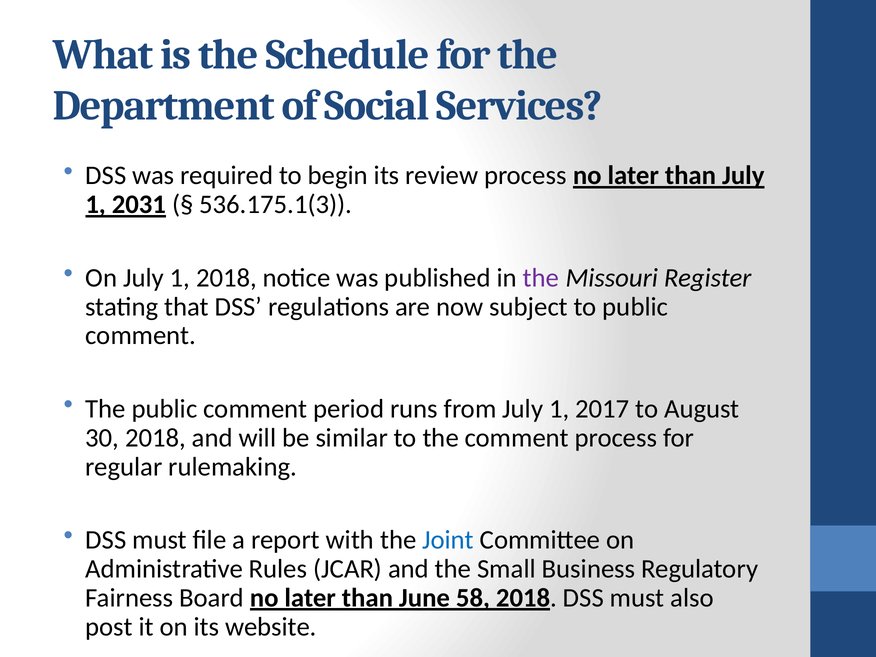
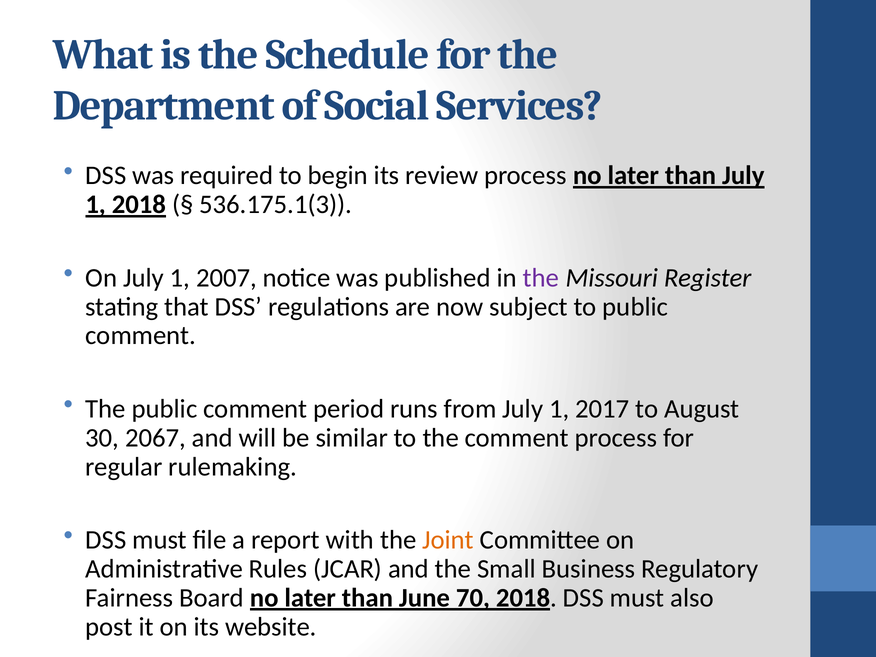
1 2031: 2031 -> 2018 (139, 205)
1 2018: 2018 -> 2007 (227, 278)
30 2018: 2018 -> 2067 (155, 438)
Joint colour: blue -> orange (448, 540)
58: 58 -> 70 (473, 598)
